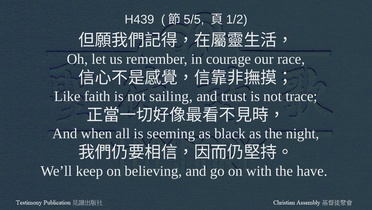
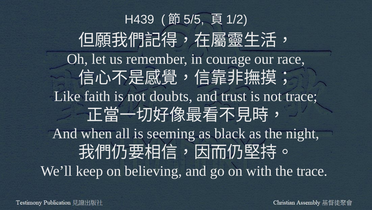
sailing: sailing -> doubts (171, 96)
the have: have -> trace (312, 170)
